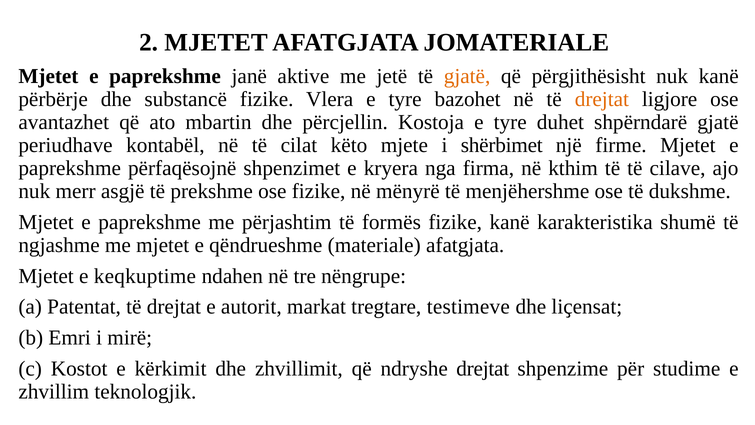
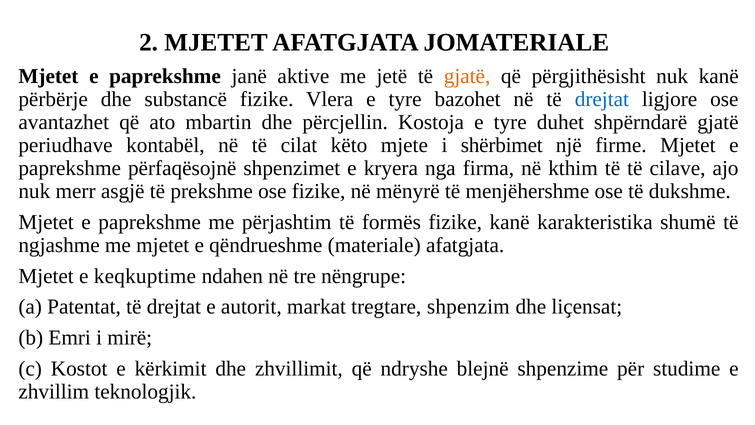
drejtat colour: orange -> blue (602, 99)
testimeve: testimeve -> shpenzim (468, 307)
ndryshe drejtat: drejtat -> blejnë (483, 368)
